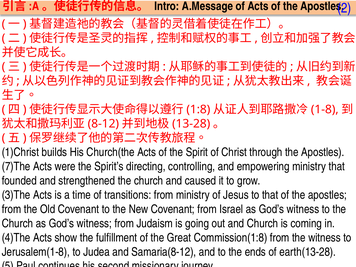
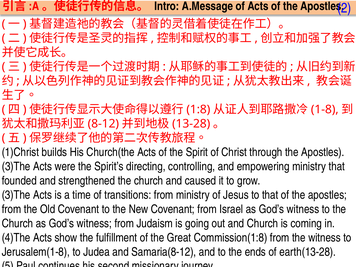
7)The: 7)The -> 3)The (16, 166)
